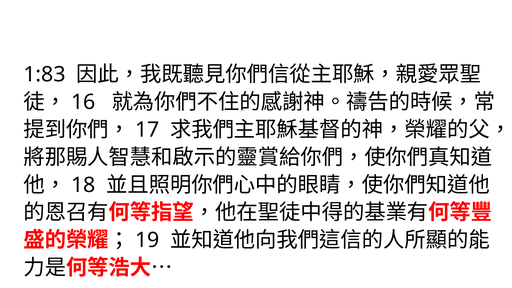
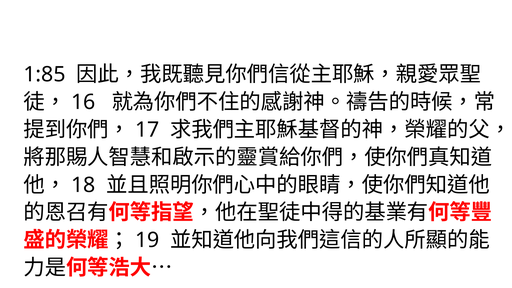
1:83: 1:83 -> 1:85 (45, 74)
